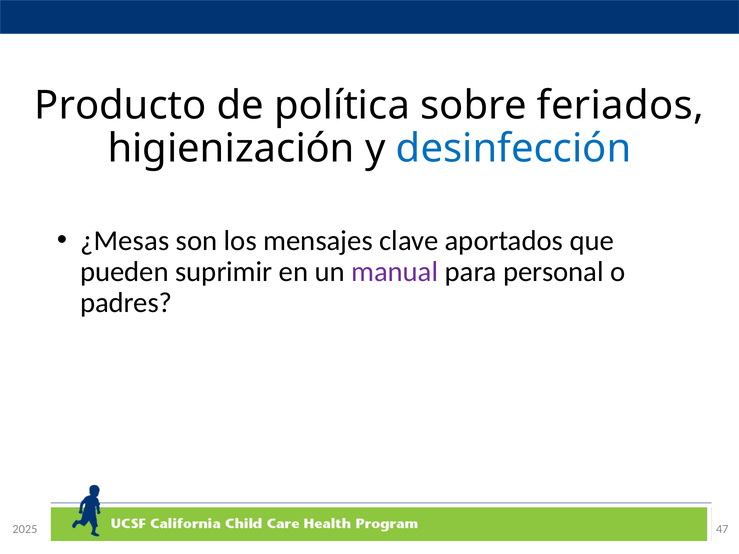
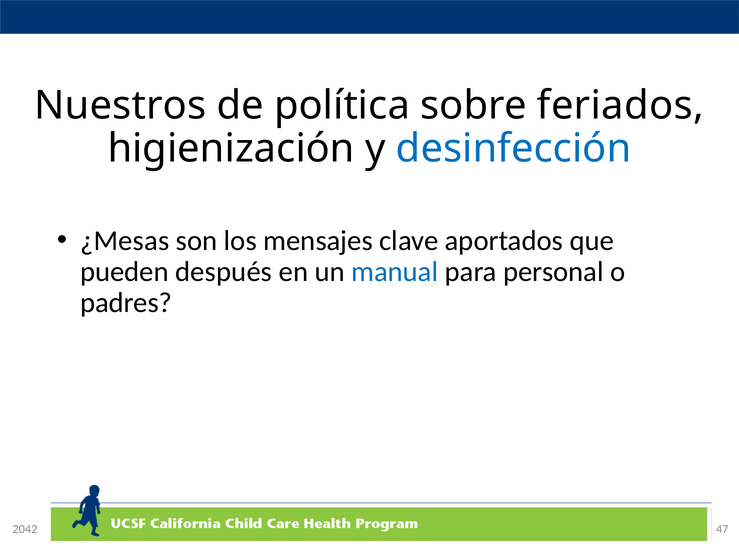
Producto: Producto -> Nuestros (120, 106)
suprimir: suprimir -> después (224, 272)
manual colour: purple -> blue (395, 272)
2025: 2025 -> 2042 (25, 529)
